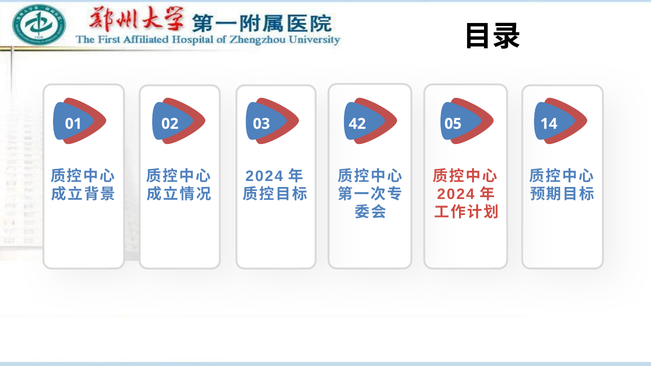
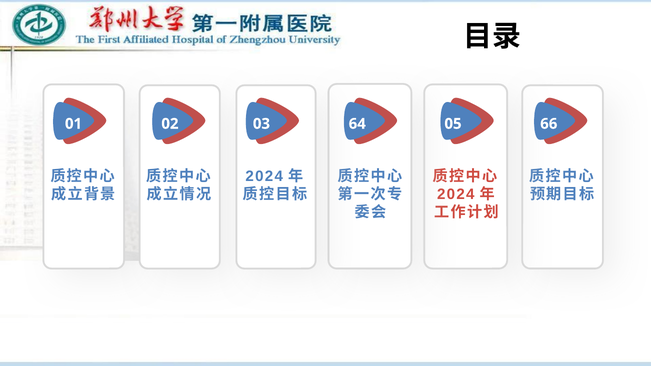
42: 42 -> 64 (357, 124)
14: 14 -> 66 (549, 124)
